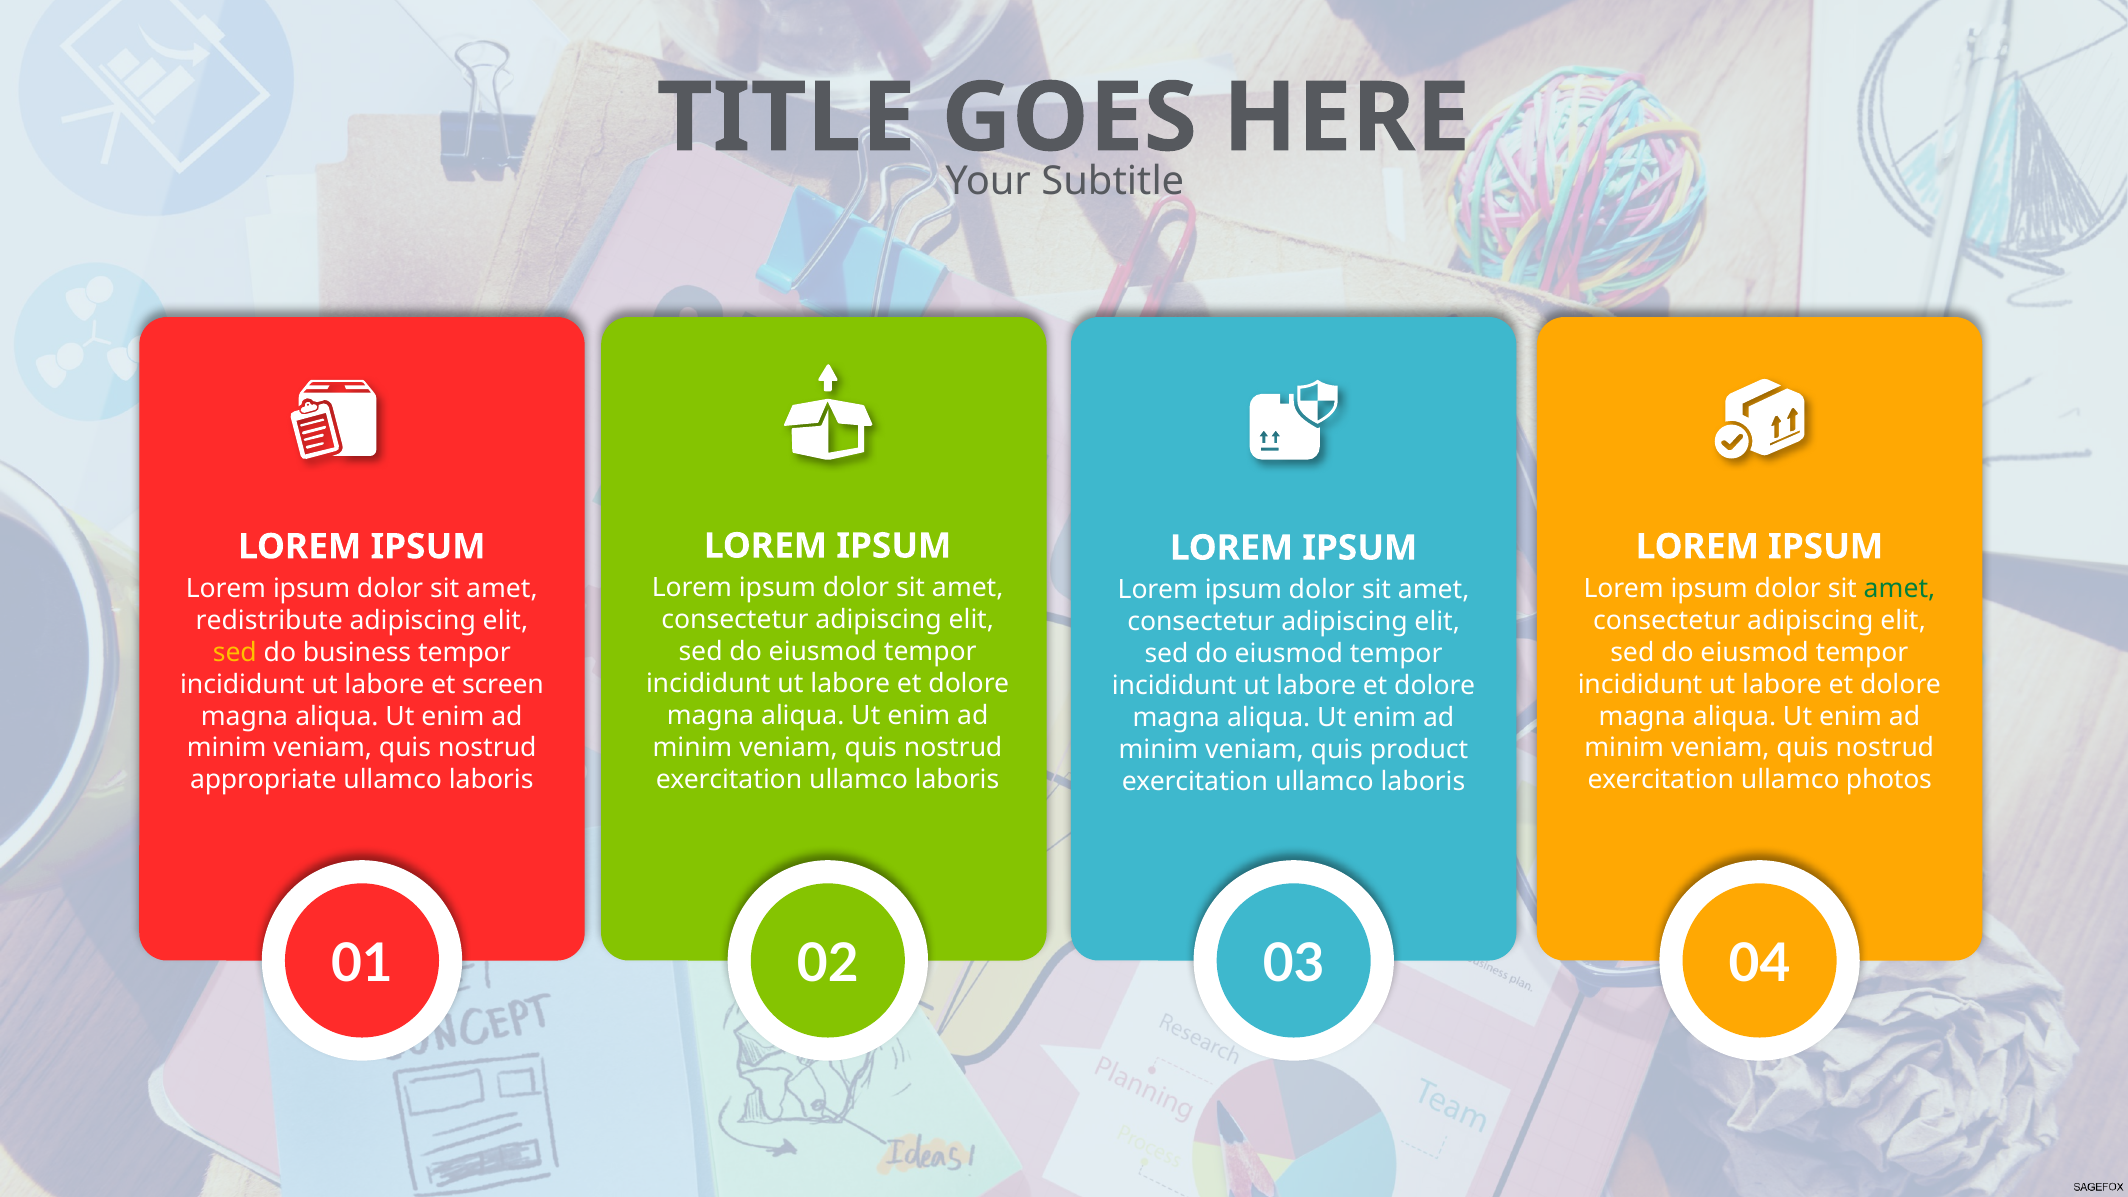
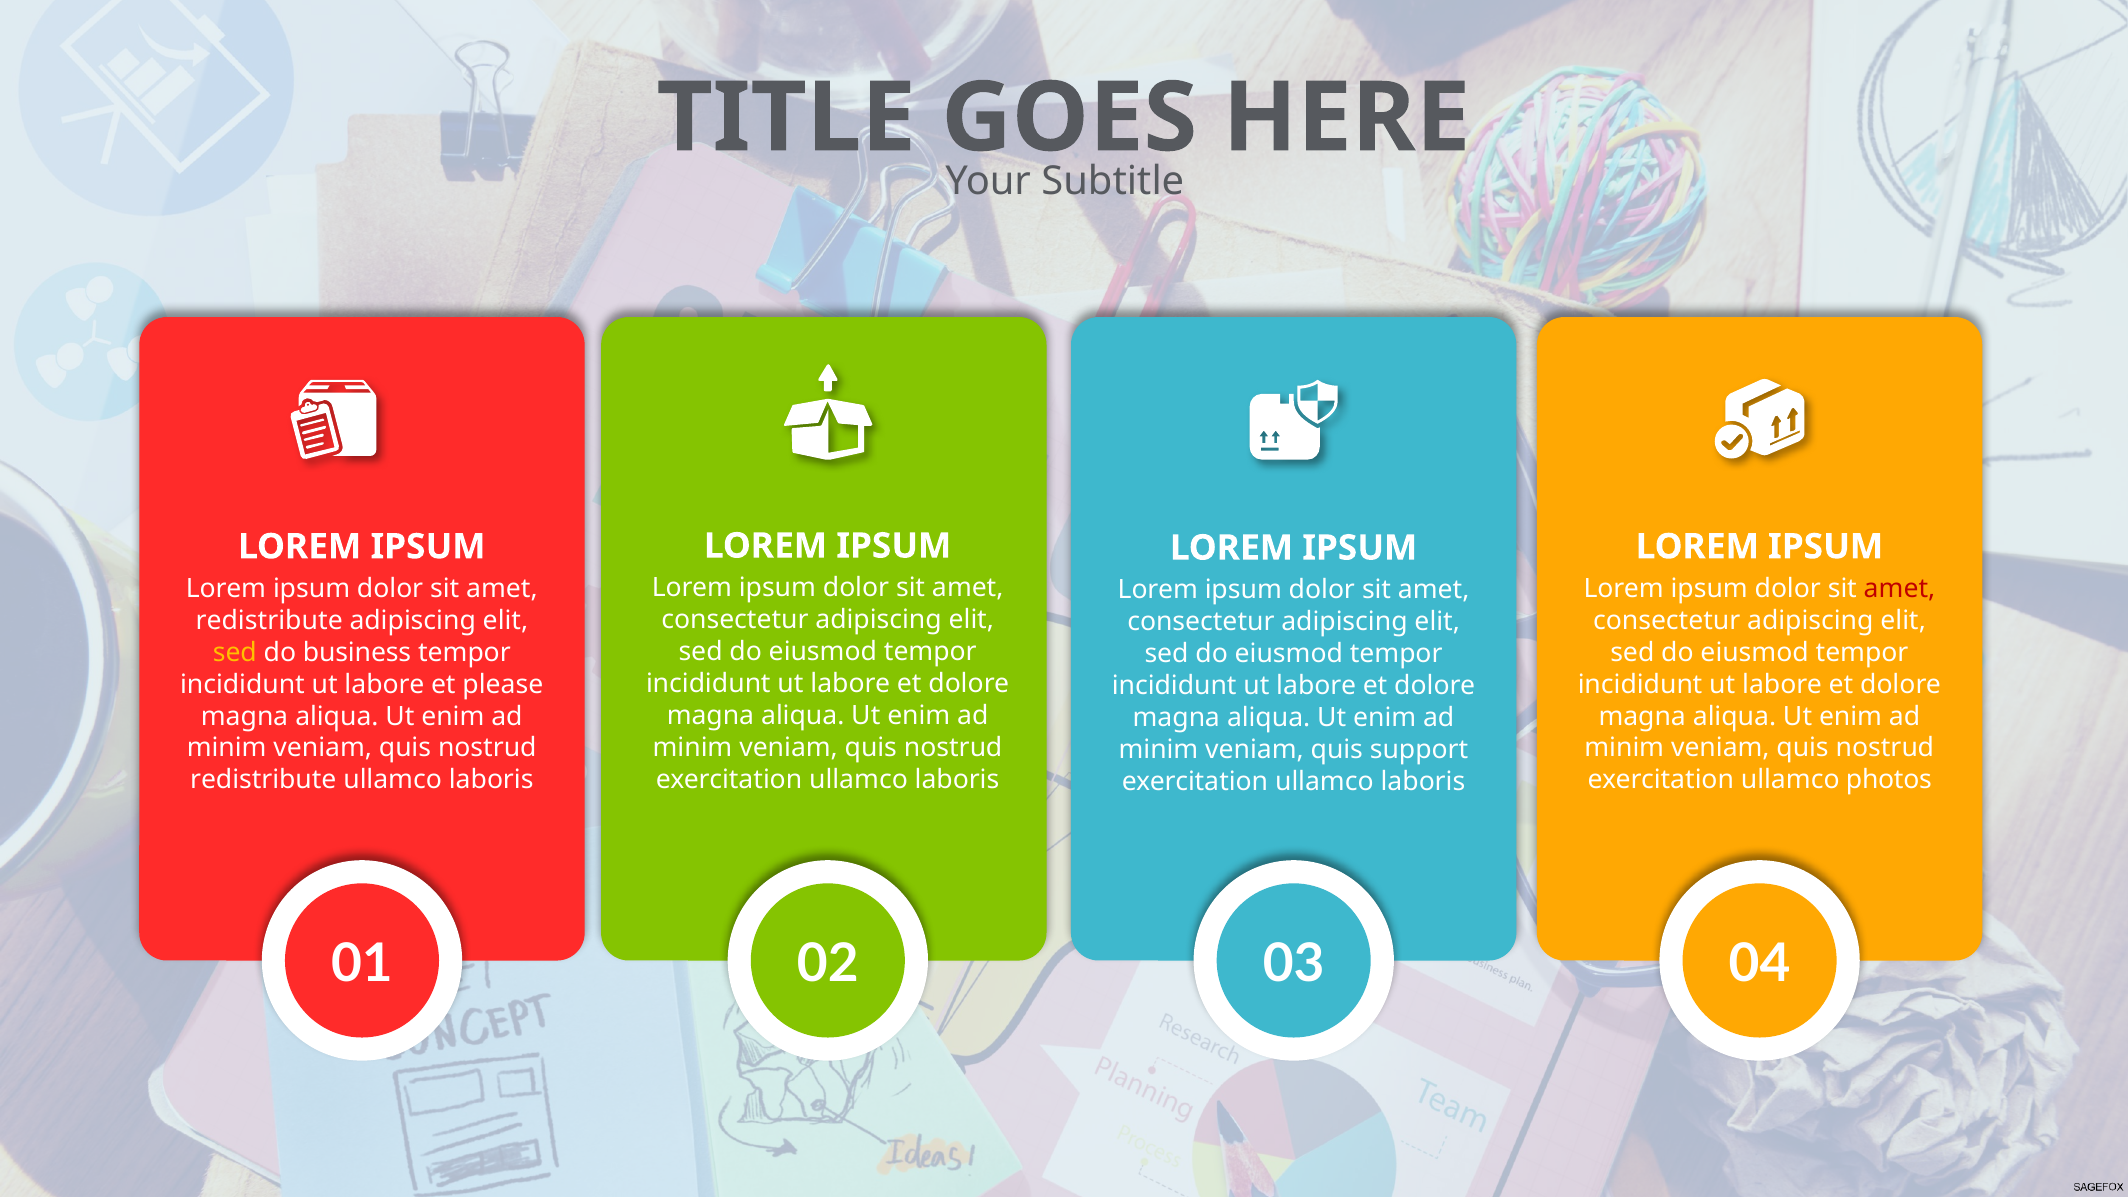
amet colour: green -> red (1900, 589)
screen: screen -> please (503, 684)
product: product -> support (1419, 749)
appropriate: appropriate -> redistribute (263, 780)
